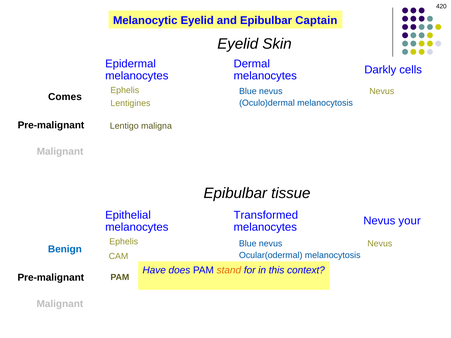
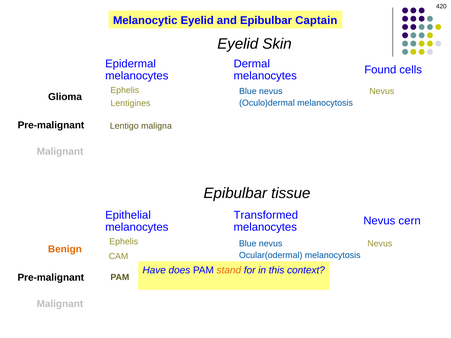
Darkly: Darkly -> Found (380, 70)
Comes: Comes -> Glioma (65, 97)
your: your -> cern (410, 221)
Benign colour: blue -> orange (65, 249)
